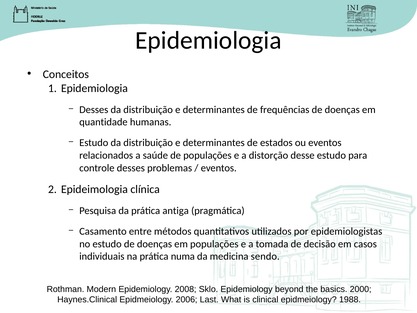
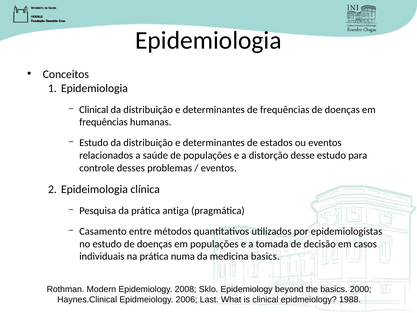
Desses: Desses -> Clinical (94, 110)
quantidade: quantidade -> frequências (103, 122)
medicina sendo: sendo -> basics (265, 256)
